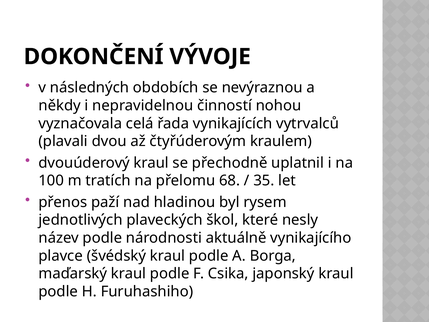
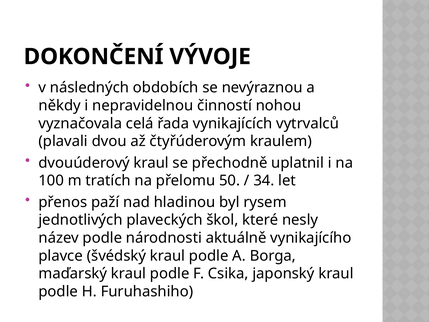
68: 68 -> 50 (230, 181)
35: 35 -> 34 (264, 181)
